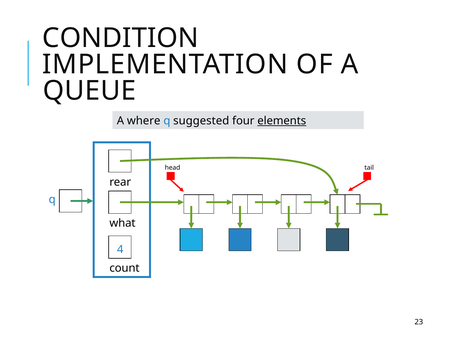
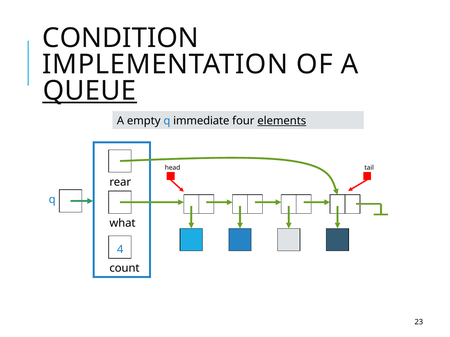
QUEUE underline: none -> present (90, 91)
where: where -> empty (144, 121)
suggested: suggested -> immediate (201, 121)
